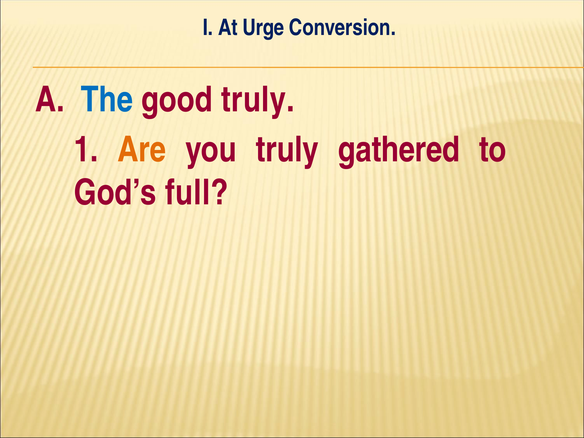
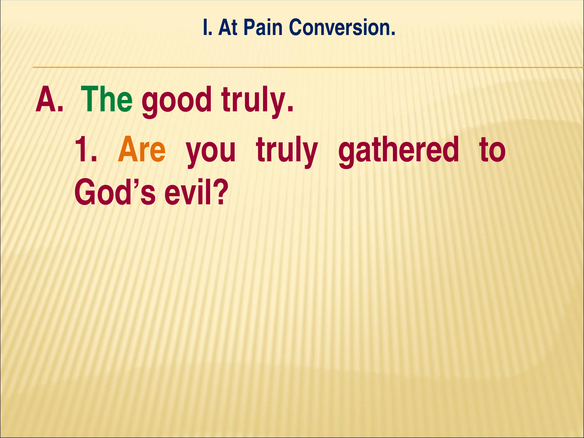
Urge: Urge -> Pain (263, 28)
The colour: blue -> green (107, 100)
full: full -> evil (197, 193)
